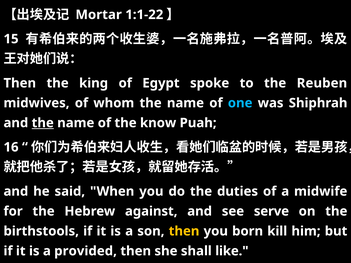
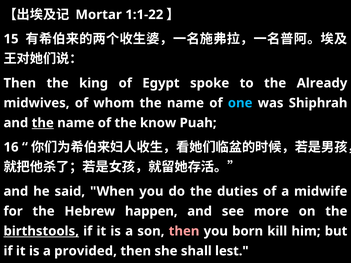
Reuben: Reuben -> Already (322, 83)
against: against -> happen (151, 211)
serve: serve -> more (271, 211)
birthstools underline: none -> present (41, 231)
then colour: yellow -> pink (184, 231)
like: like -> lest (232, 251)
